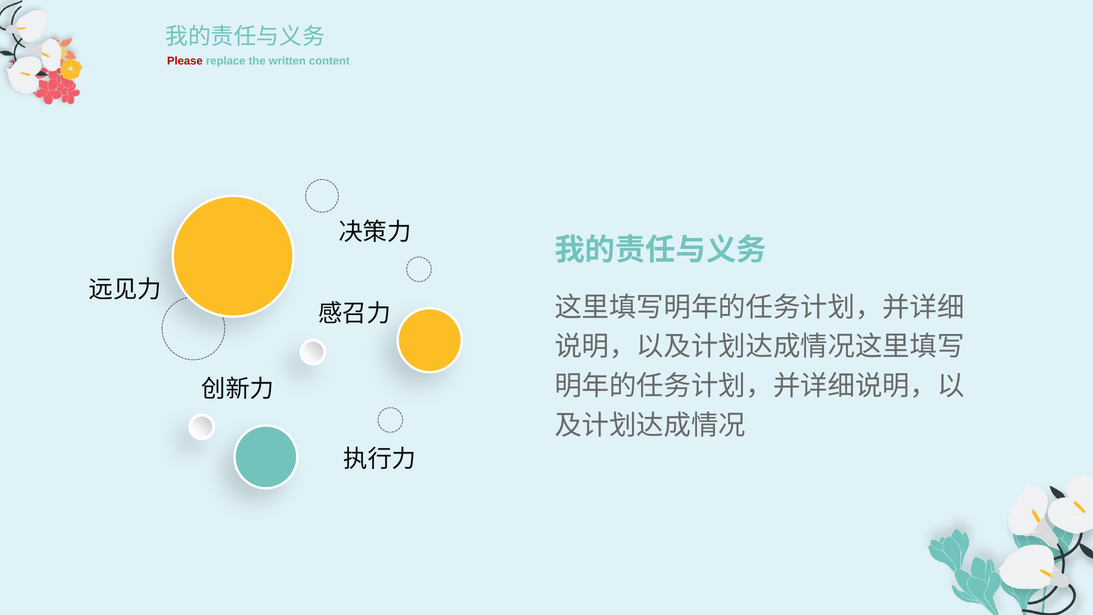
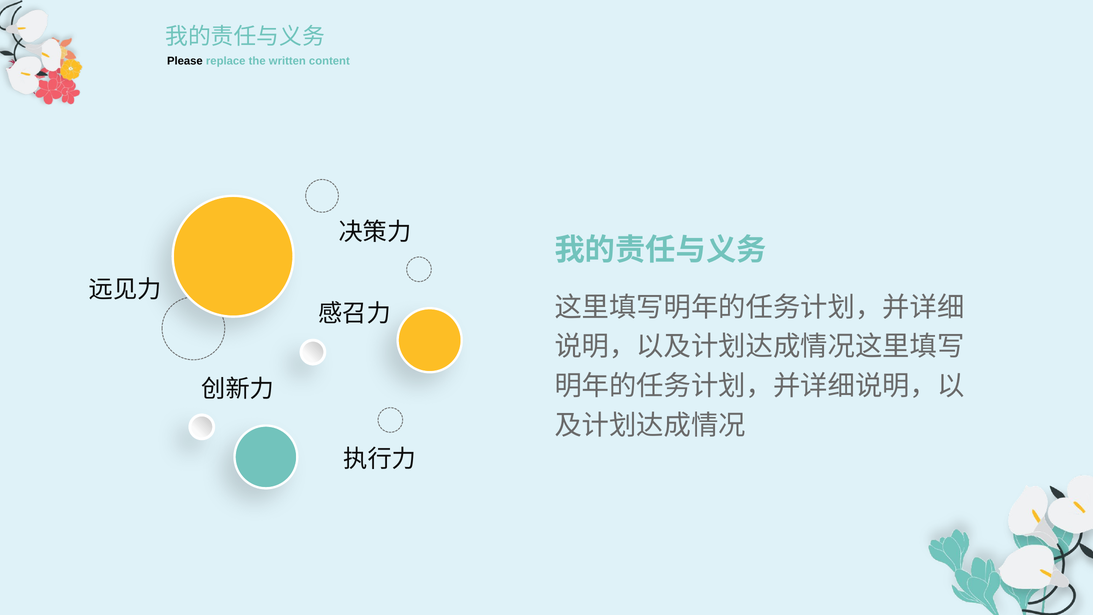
Please colour: red -> black (185, 61)
